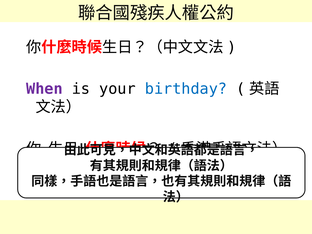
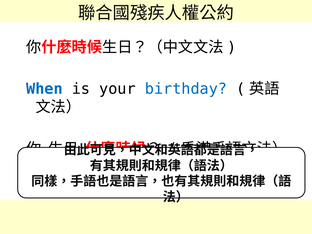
When colour: purple -> blue (44, 89)
